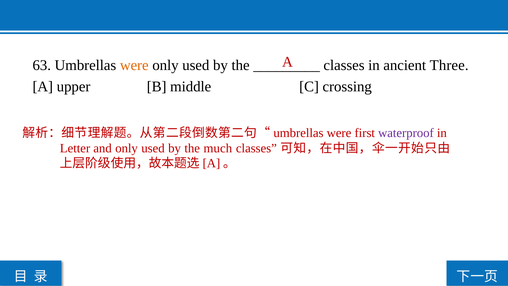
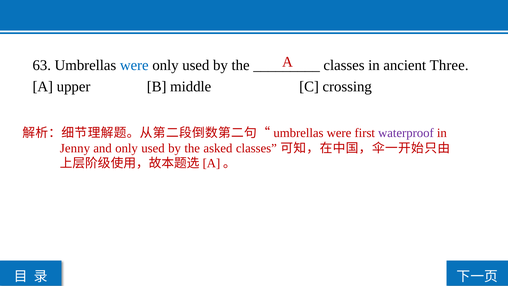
were colour: orange -> blue (134, 65)
Letter: Letter -> Jenny (75, 148)
much: much -> asked (218, 148)
